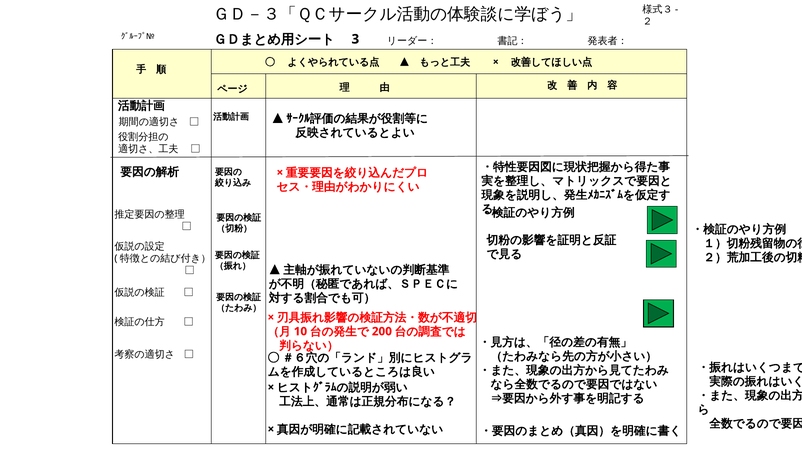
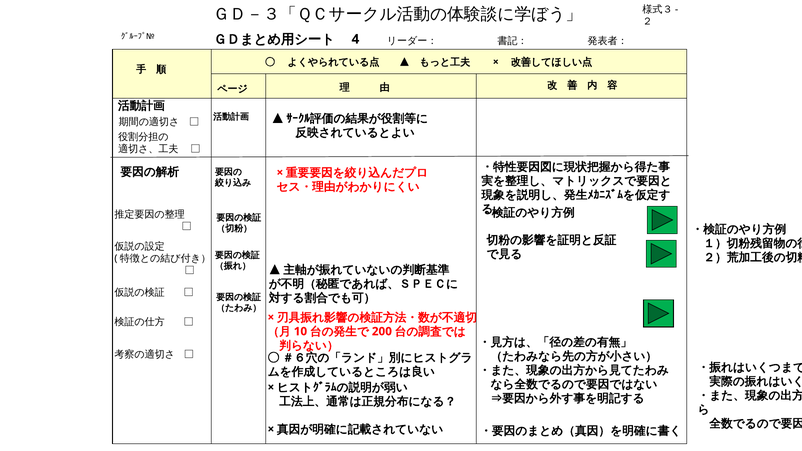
3: 3 -> 4 (355, 39)
